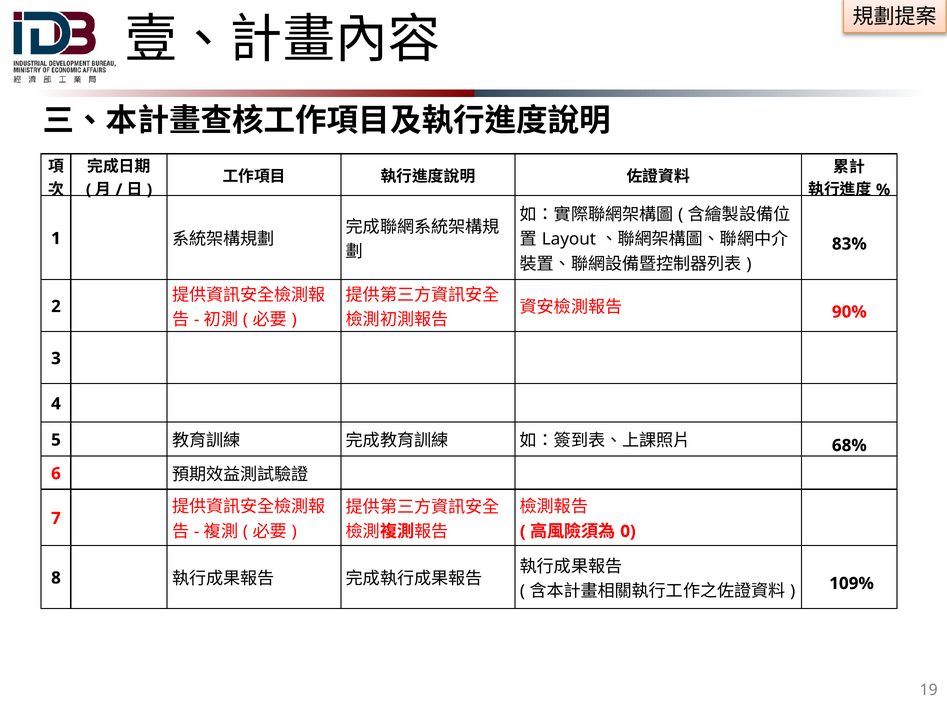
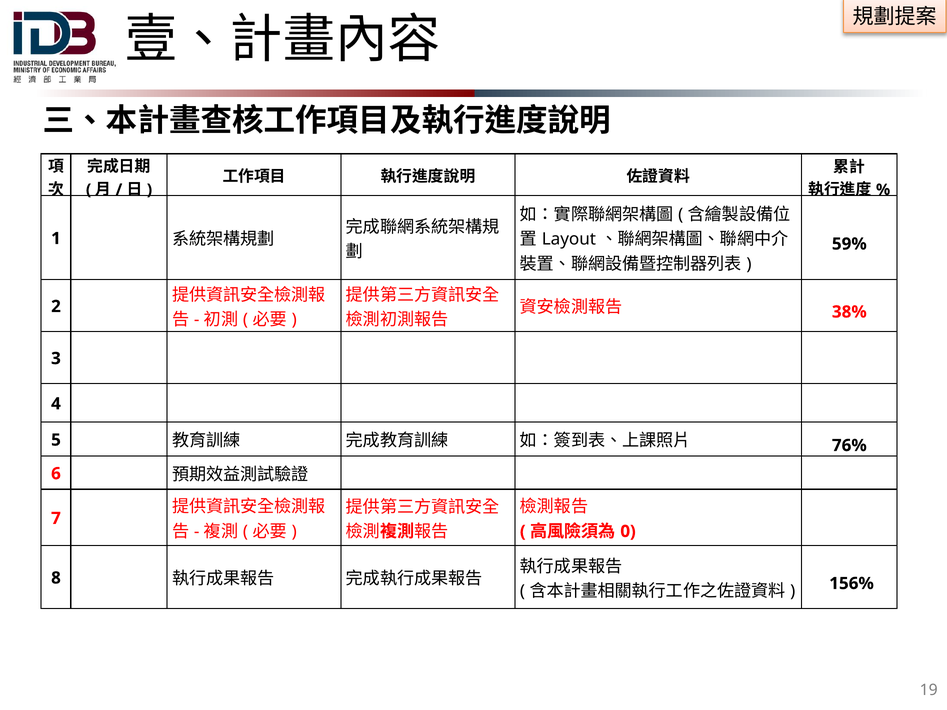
83%: 83% -> 59% (849, 244)
90%: 90% -> 38% (849, 312)
68%: 68% -> 76% (849, 446)
109%: 109% -> 156% (852, 584)
